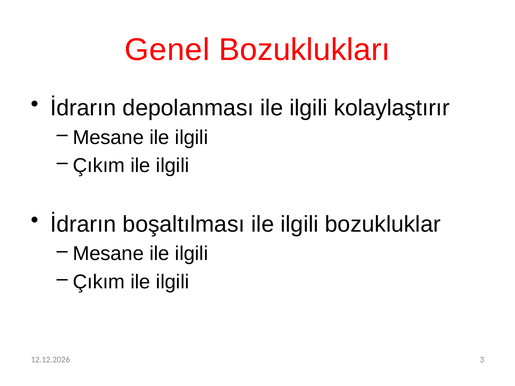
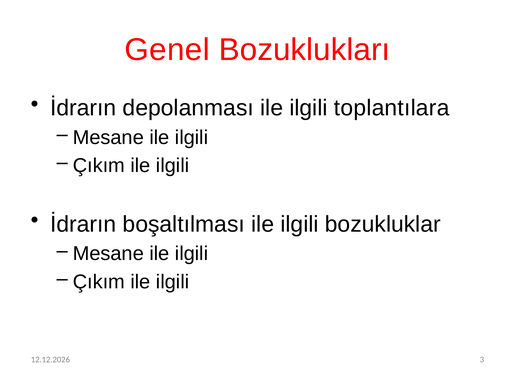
kolaylaştırır: kolaylaştırır -> toplantılara (392, 108)
